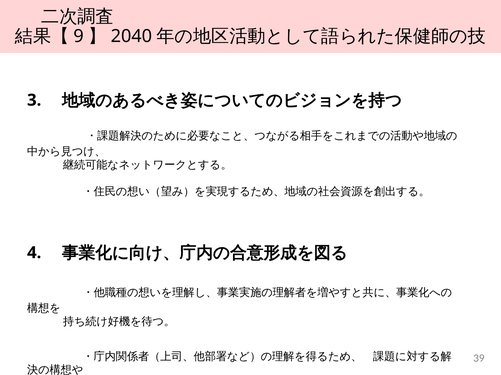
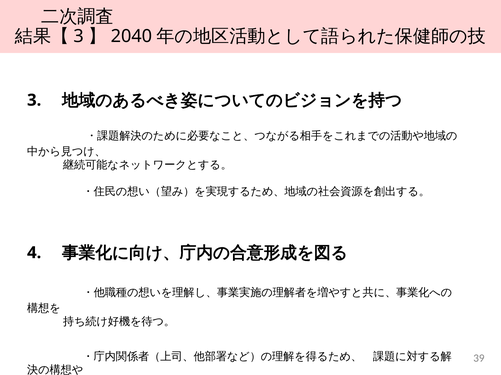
9: 9 -> 3 (79, 36)
